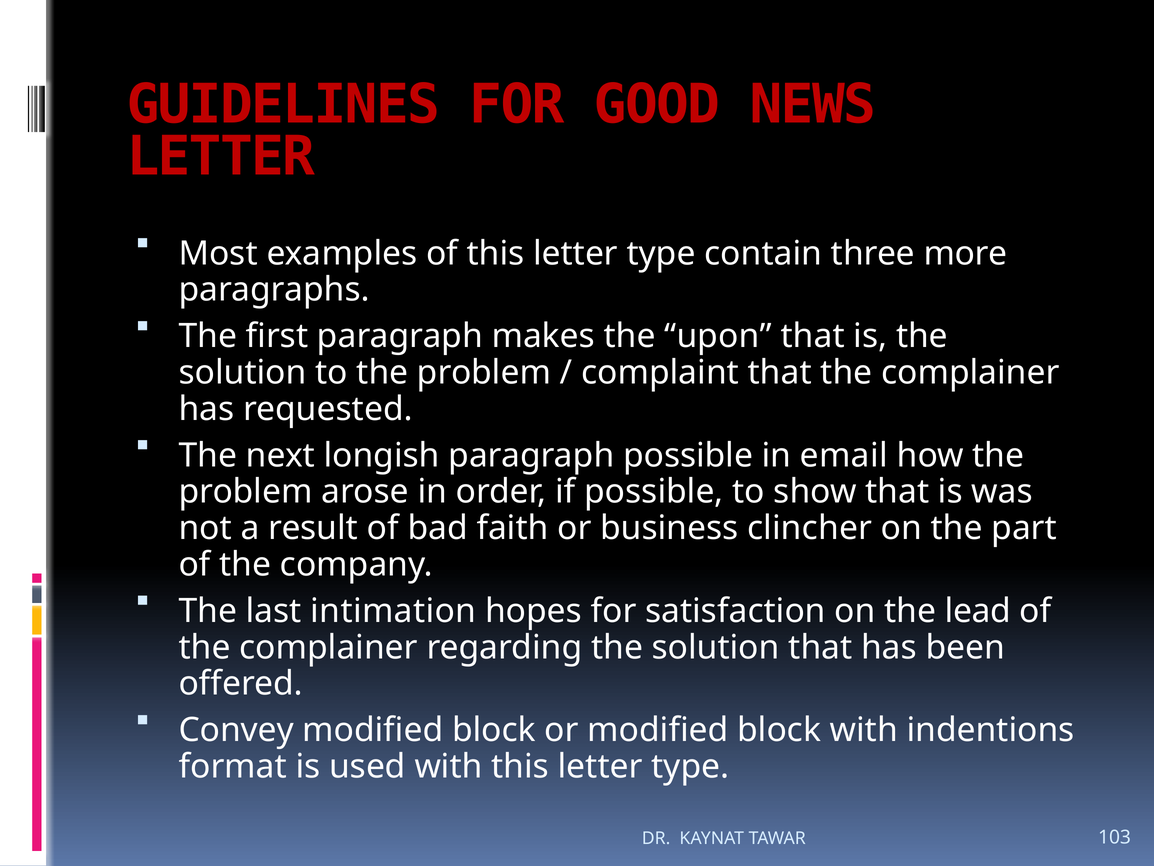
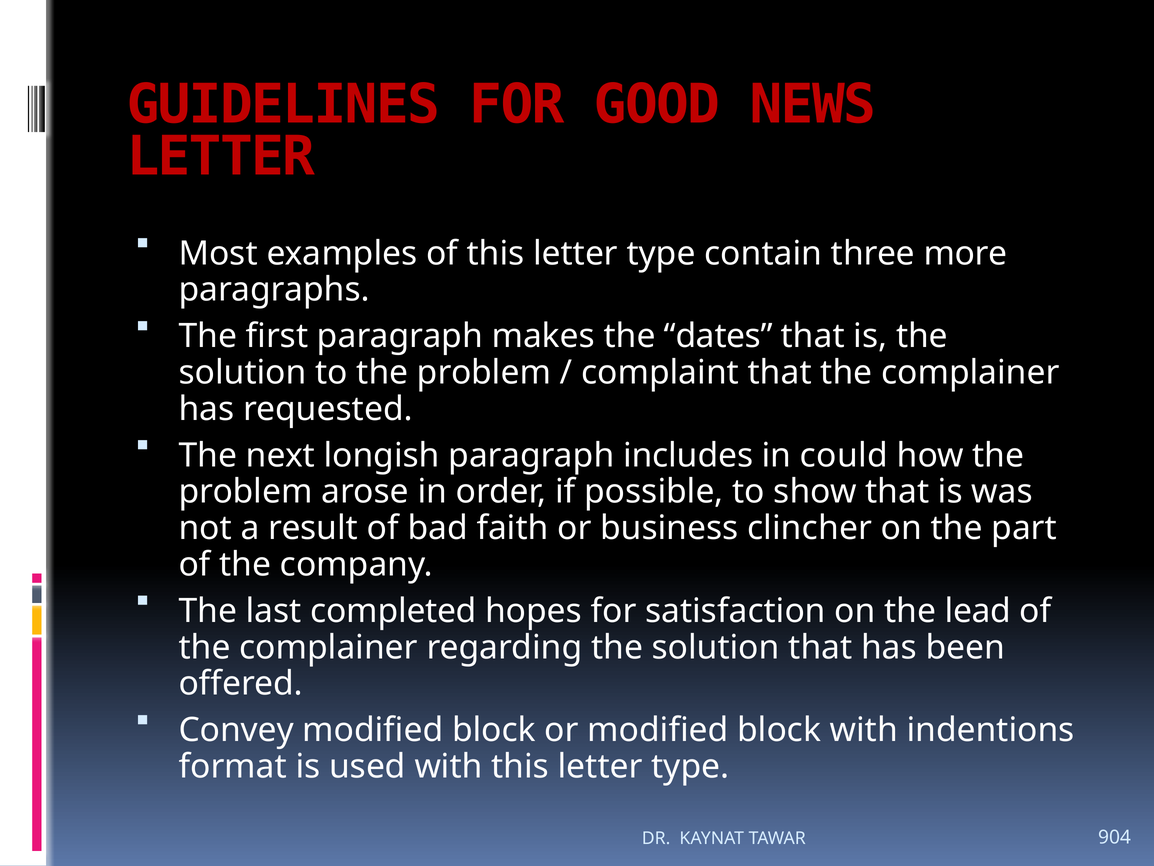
upon: upon -> dates (718, 336)
paragraph possible: possible -> includes (688, 455)
email: email -> could (844, 455)
intimation: intimation -> completed (393, 611)
103: 103 -> 904 (1114, 837)
